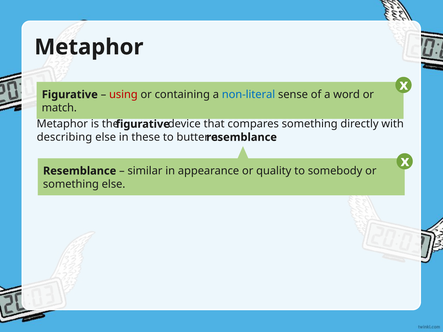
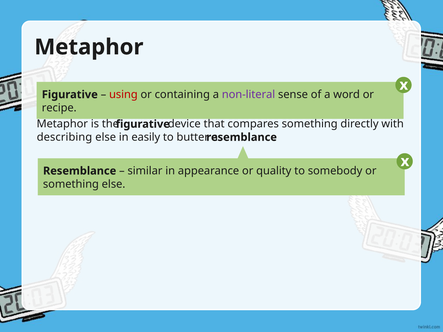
non-literal colour: blue -> purple (249, 95)
match: match -> recipe (59, 108)
these: these -> easily (146, 137)
